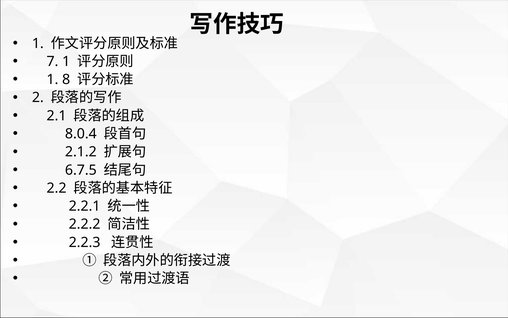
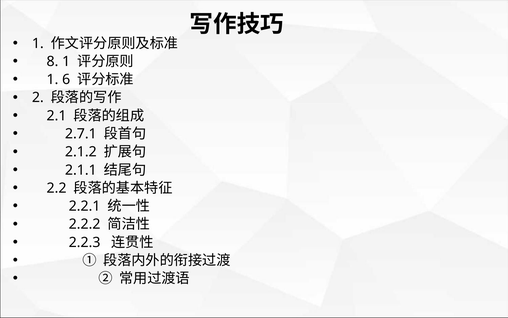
7: 7 -> 8 (53, 61)
8: 8 -> 6 (66, 79)
8.0.4: 8.0.4 -> 2.7.1 (81, 134)
6.7.5: 6.7.5 -> 2.1.1 (81, 170)
